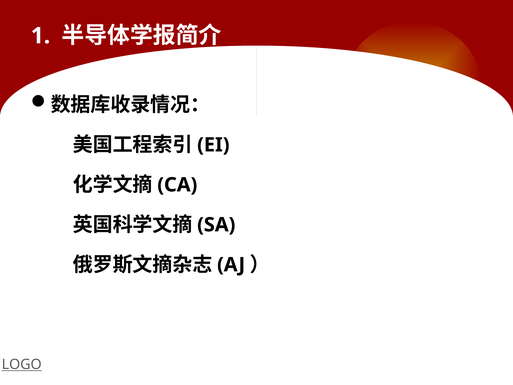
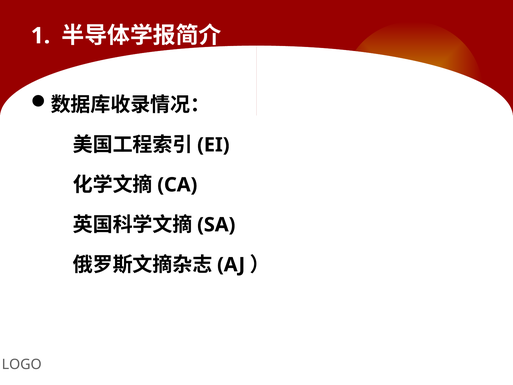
LOGO underline: present -> none (22, 364)
